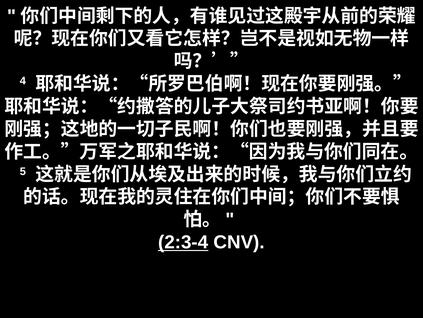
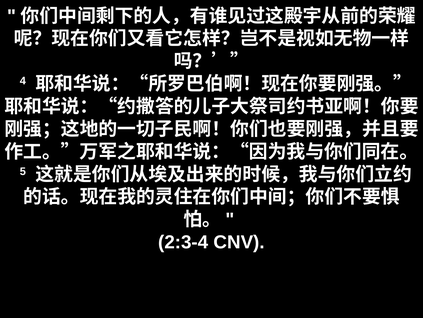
2:3-4 underline: present -> none (183, 242)
